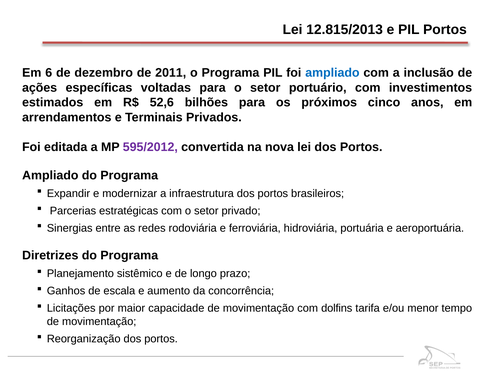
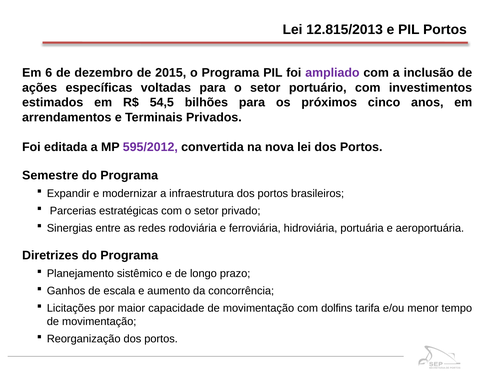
2011: 2011 -> 2015 (171, 73)
ampliado colour: blue -> purple (332, 73)
52,6: 52,6 -> 54,5 (162, 102)
Ampliado: Ampliado -> Semestre (50, 175)
